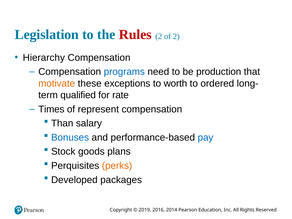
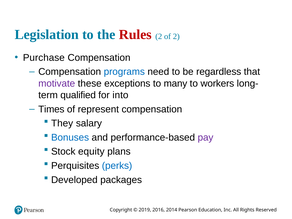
Hierarchy: Hierarchy -> Purchase (44, 58)
production: production -> regardless (219, 72)
motivate colour: orange -> purple (57, 83)
worth: worth -> many (175, 83)
ordered: ordered -> workers (217, 83)
rate: rate -> into (120, 95)
Than: Than -> They (62, 123)
pay colour: blue -> purple (206, 137)
goods: goods -> equity (91, 152)
perks colour: orange -> blue (117, 166)
